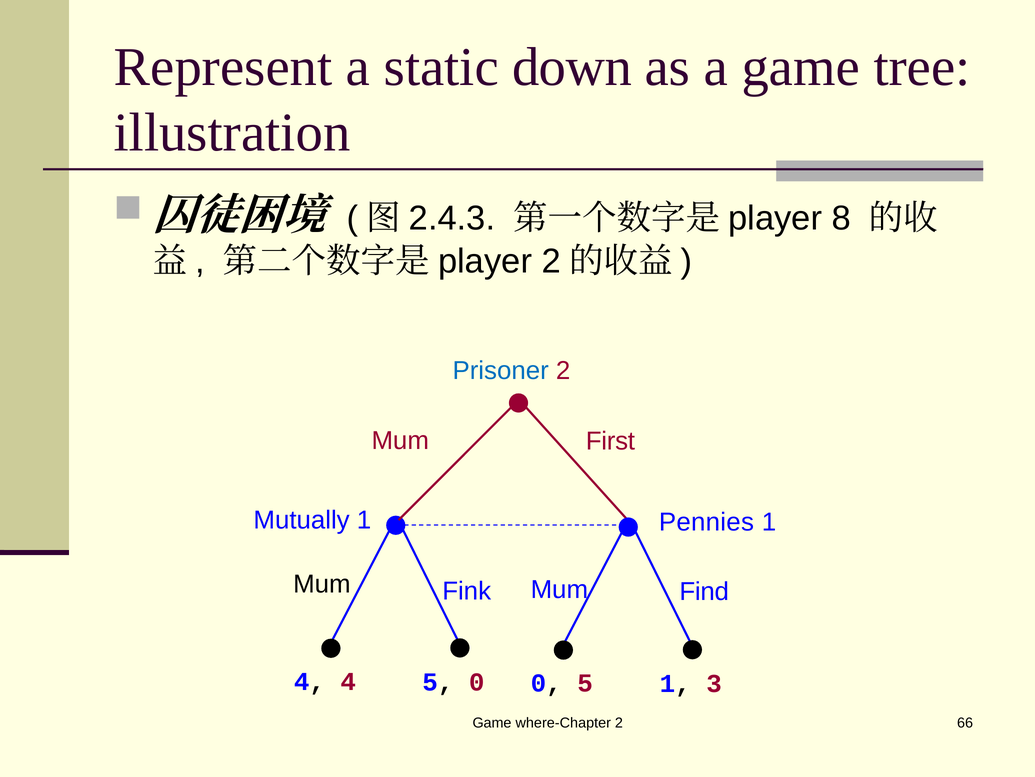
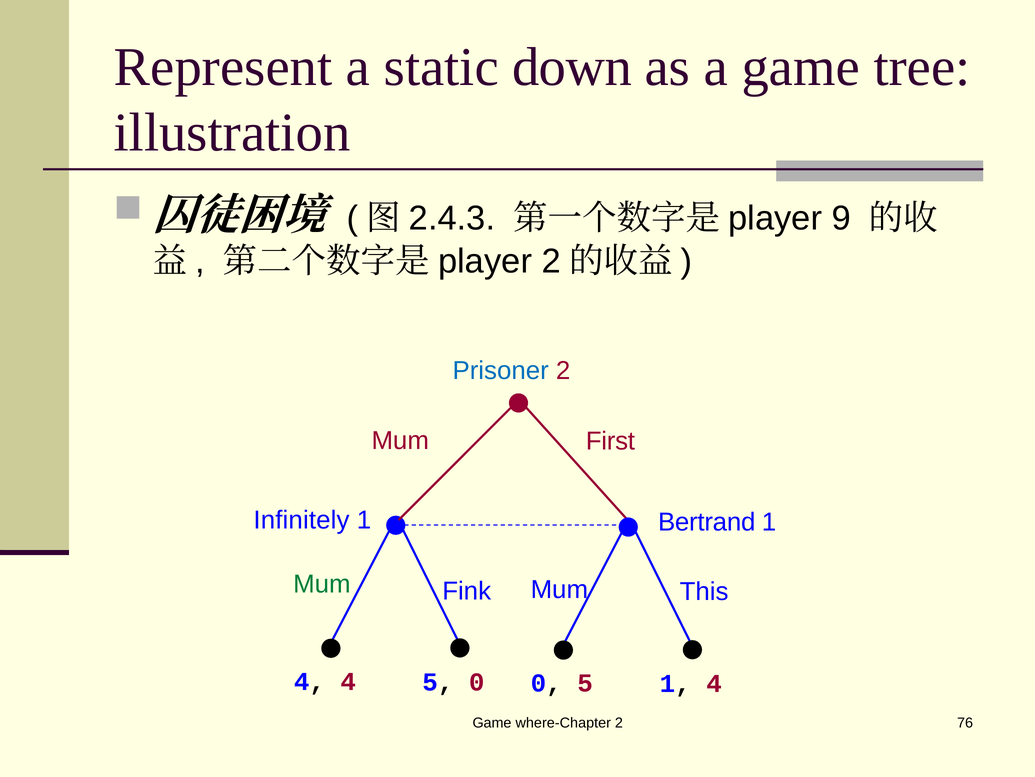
8: 8 -> 9 (841, 218)
Mutually: Mutually -> Infinitely (302, 520)
Pennies: Pennies -> Bertrand (707, 522)
Mum colour: black -> green (322, 584)
Find: Find -> This (704, 591)
1 3: 3 -> 4 (714, 683)
66: 66 -> 76 (965, 722)
